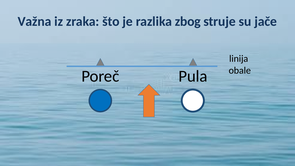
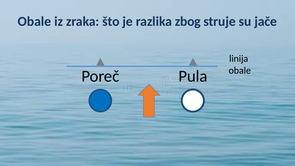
Važna: Važna -> Obale (34, 21)
